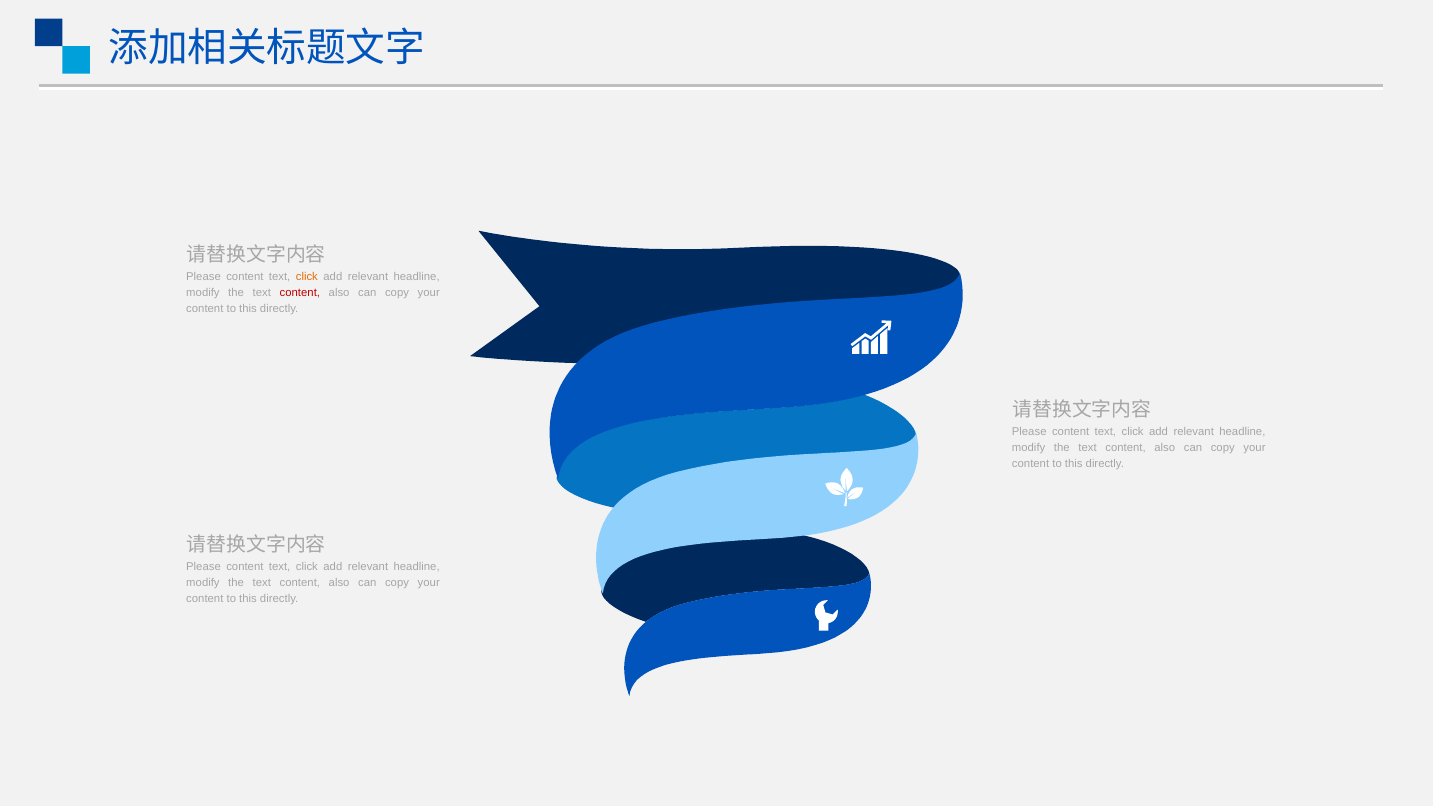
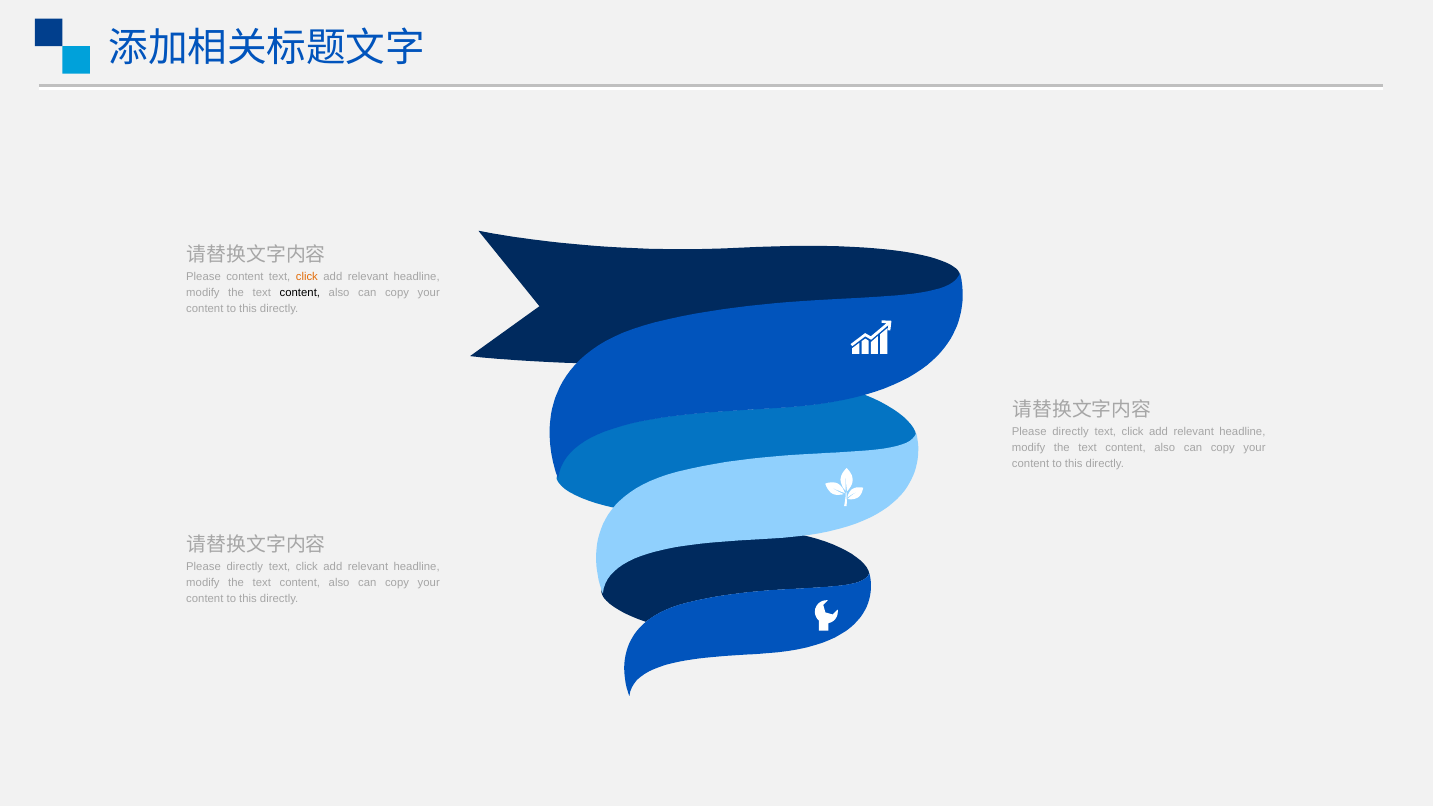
content colour: red -> black (300, 293)
content: content -> directly (1071, 432)
content: content -> directly (245, 566)
